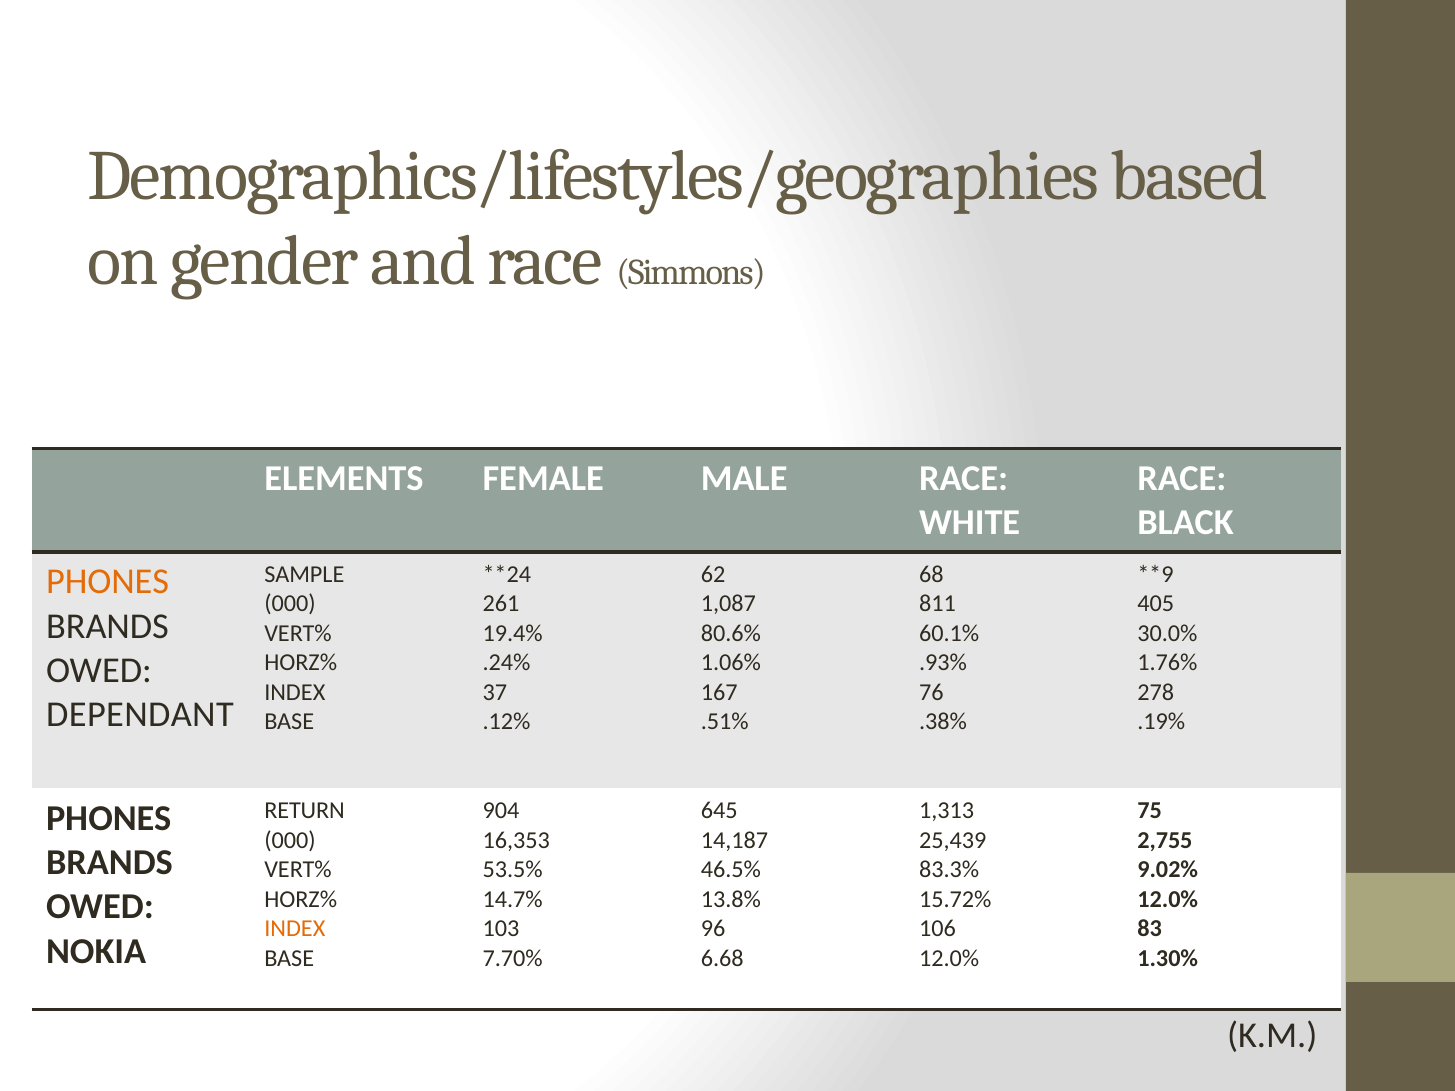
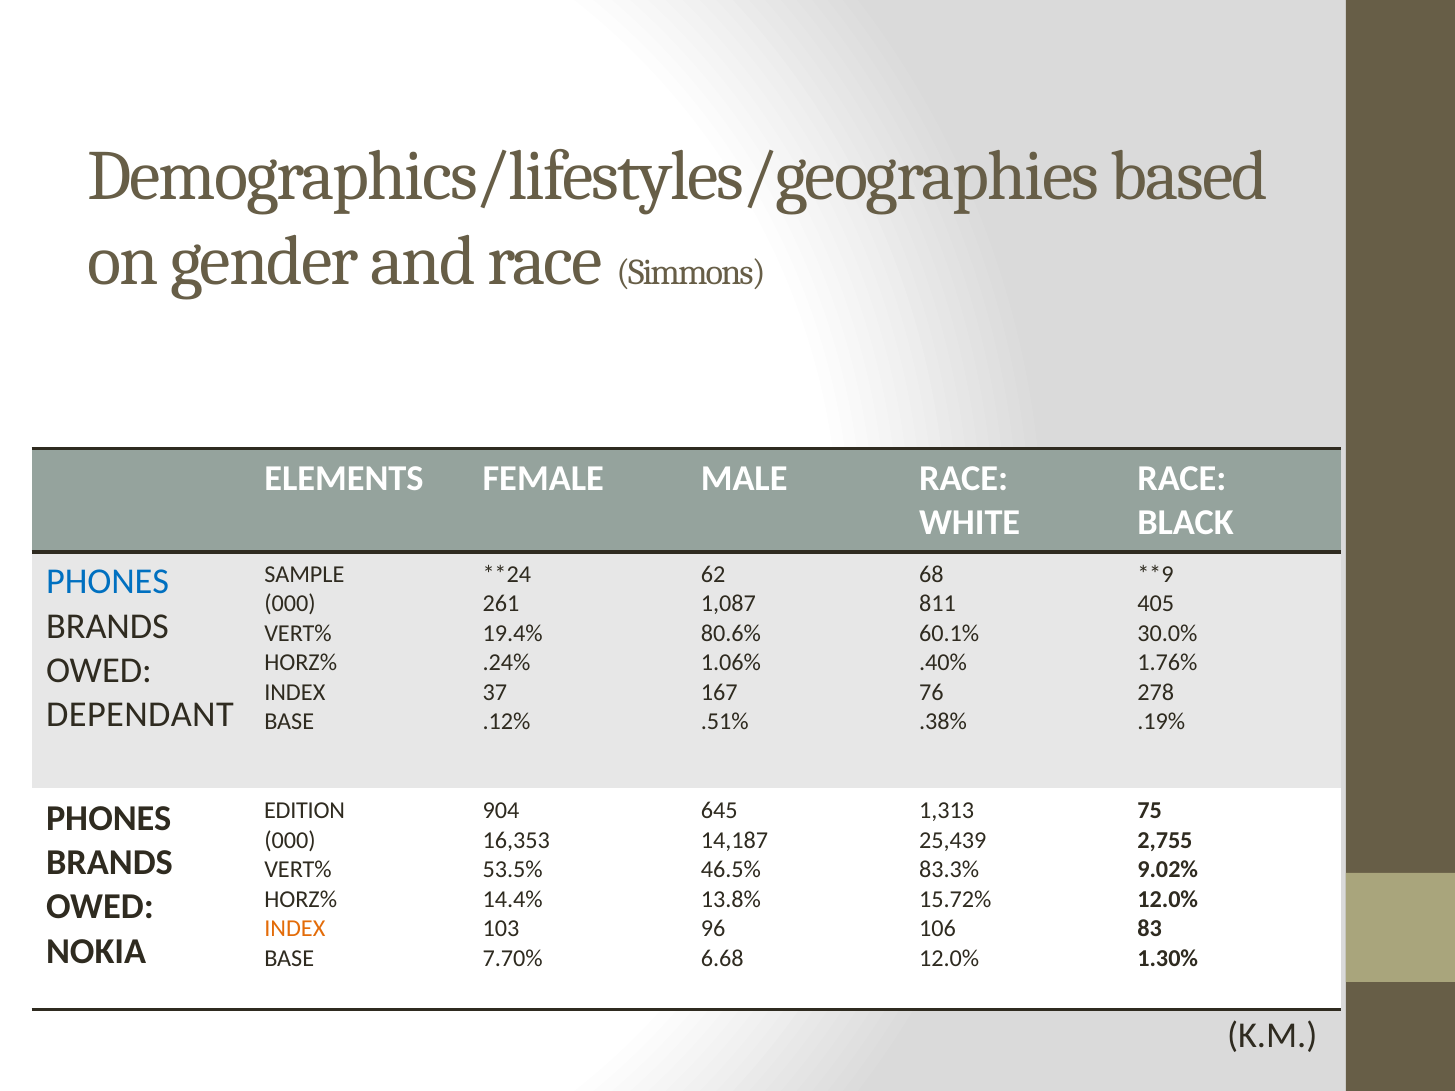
PHONES colour: orange -> blue (108, 582)
.93%: .93% -> .40% (943, 663)
RETURN: RETURN -> EDITION (305, 811)
14.7%: 14.7% -> 14.4% (513, 899)
